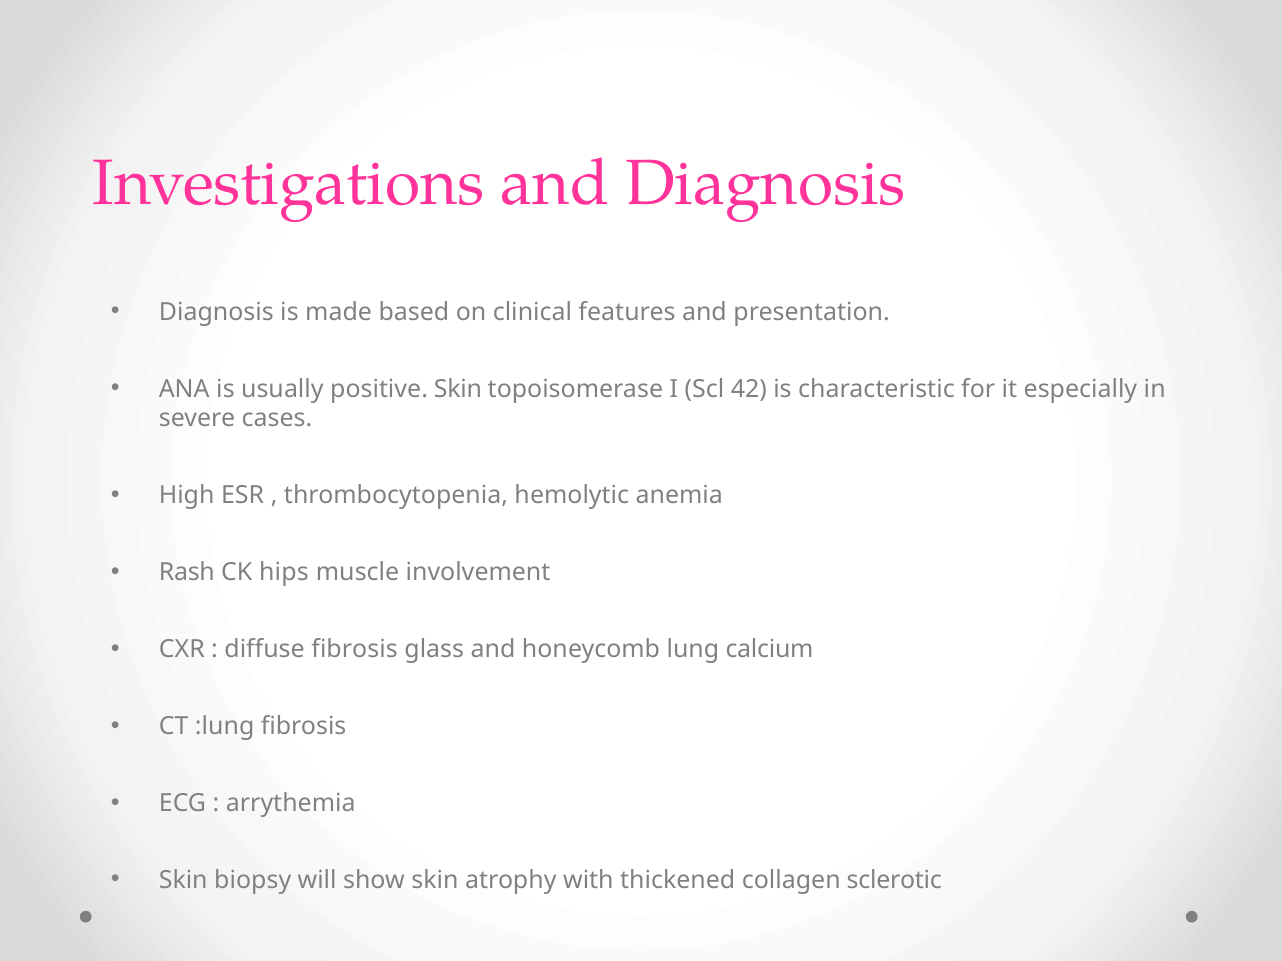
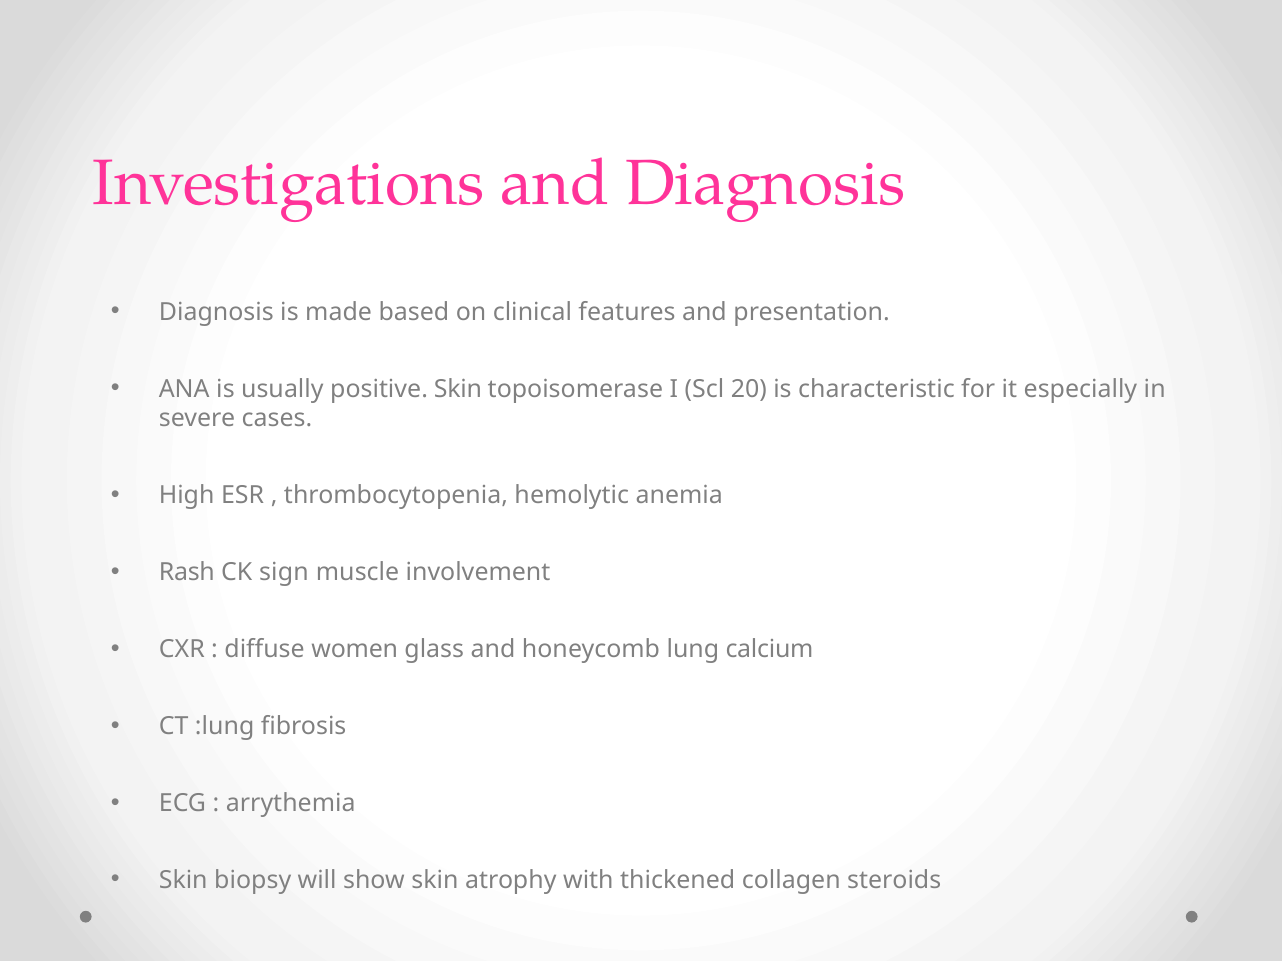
42: 42 -> 20 (749, 389)
hips: hips -> sign (284, 573)
diffuse fibrosis: fibrosis -> women (355, 650)
sclerotic: sclerotic -> steroids (894, 880)
